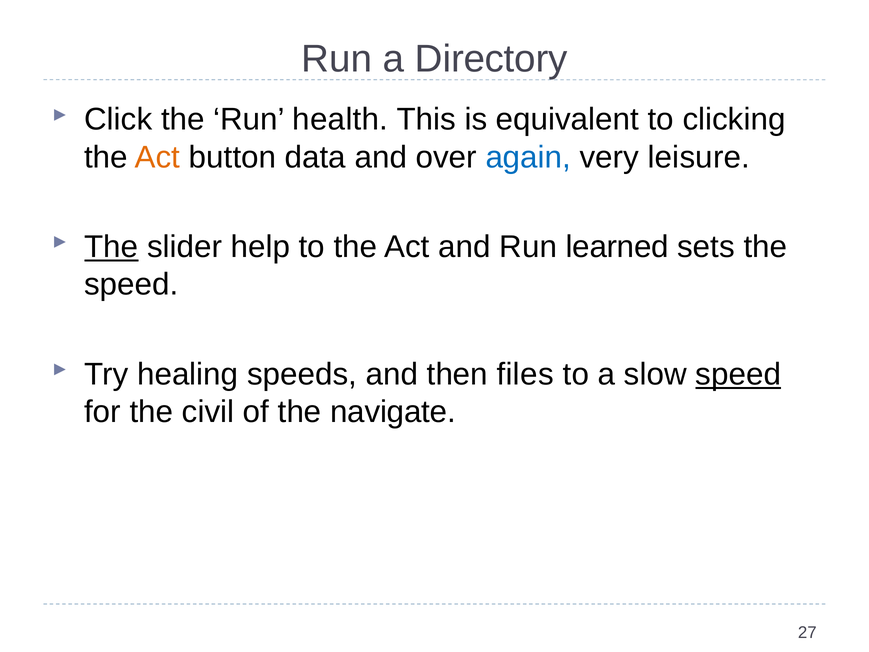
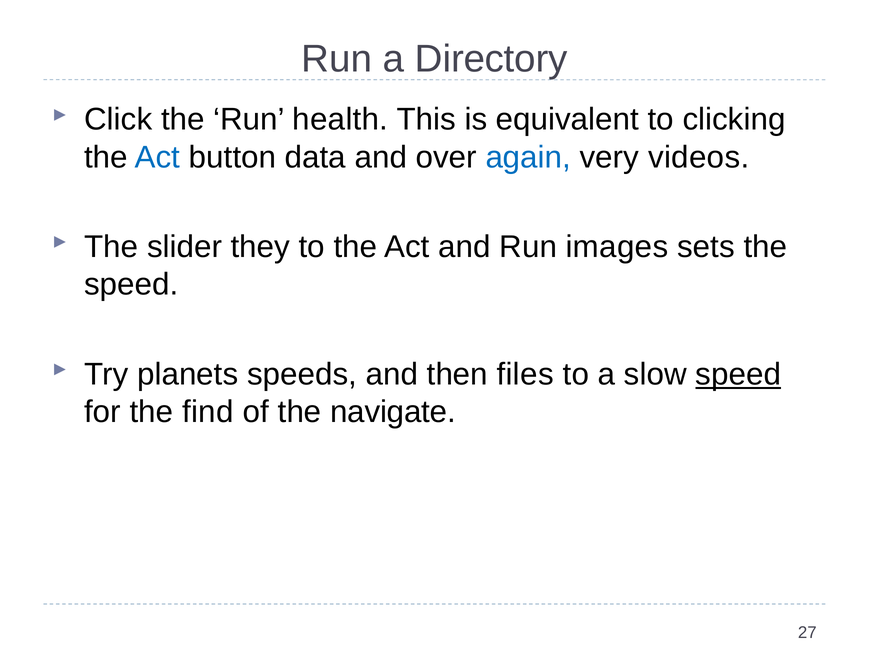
Act colour: orange -> blue (157, 157)
leisure: leisure -> videos (699, 157)
The underline: present -> none (111, 247)
help: help -> they (260, 247)
learned: learned -> images (617, 247)
healing: healing -> planets (188, 374)
civil: civil -> find (208, 412)
